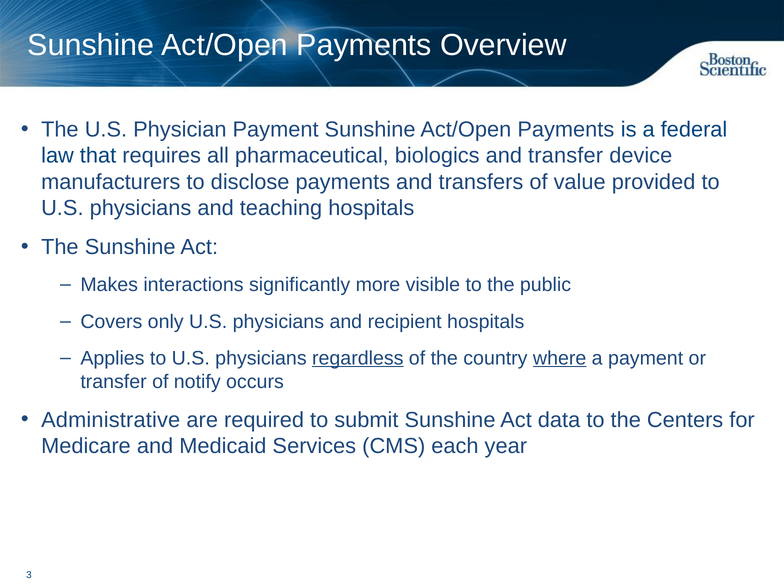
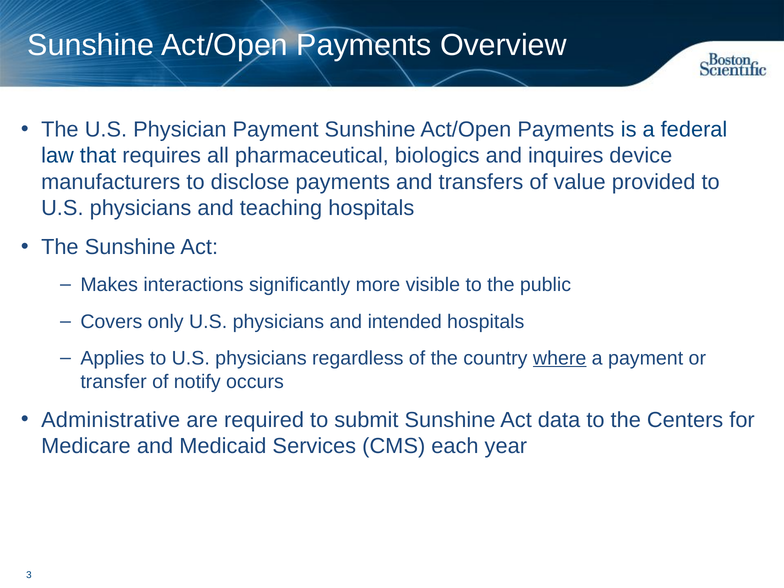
and transfer: transfer -> inquires (566, 156)
recipient: recipient -> intended (405, 322)
regardless underline: present -> none (358, 358)
